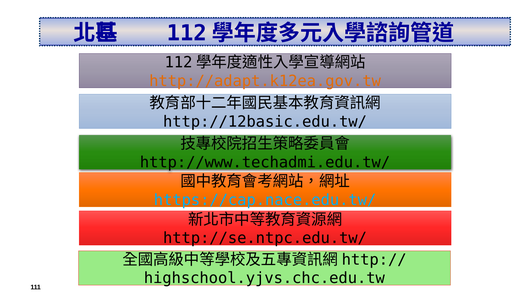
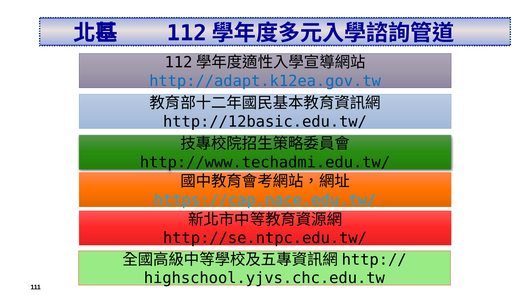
http://adapt.k12ea.gov.tw colour: orange -> blue (265, 81)
